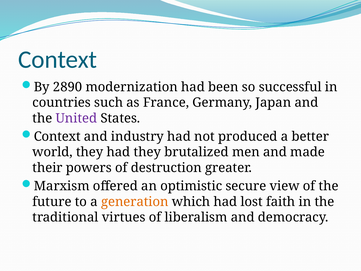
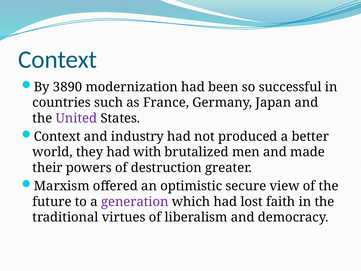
2890: 2890 -> 3890 (68, 87)
had they: they -> with (147, 152)
generation colour: orange -> purple (135, 202)
